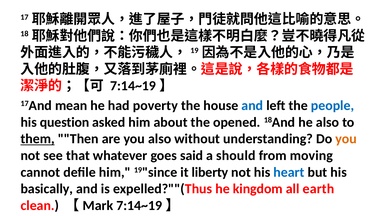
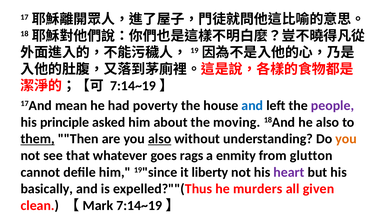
people colour: blue -> purple (333, 106)
question: question -> principle (65, 122)
opened: opened -> moving (237, 122)
also underline: none -> present (160, 139)
said: said -> rags (192, 156)
should: should -> enmity (236, 156)
moving: moving -> glutton (311, 156)
heart colour: blue -> purple (289, 172)
kingdom: kingdom -> murders (258, 189)
earth: earth -> given (319, 189)
